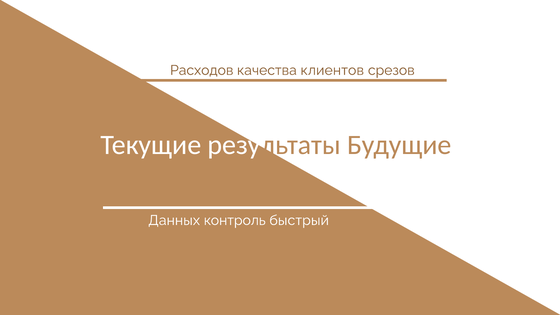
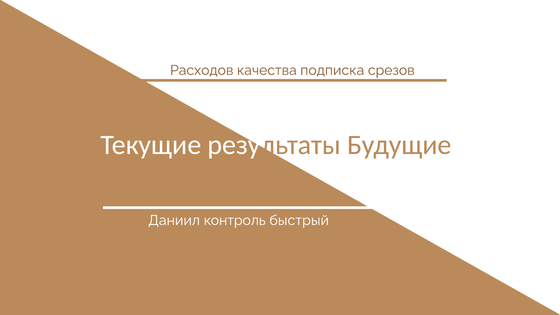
клиентов: клиентов -> подписка (332, 70)
Данных: Данных -> Даниил (174, 220)
